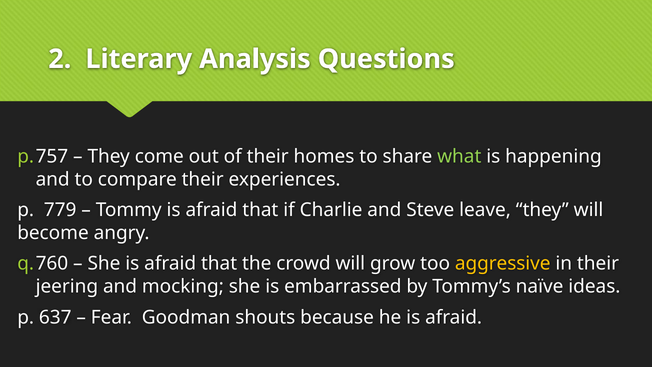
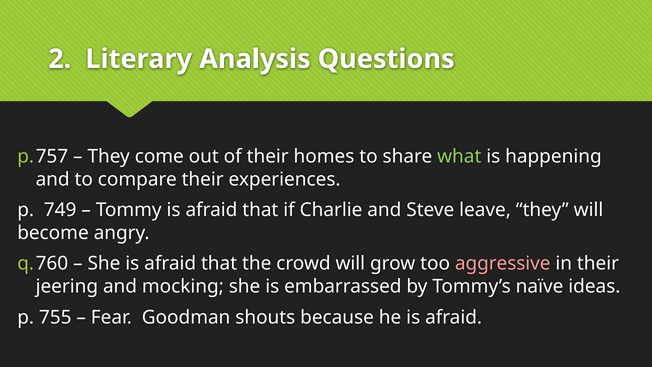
779: 779 -> 749 (60, 210)
aggressive colour: yellow -> pink (503, 263)
637: 637 -> 755 (55, 317)
